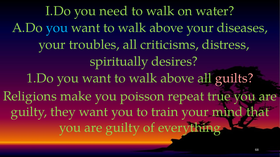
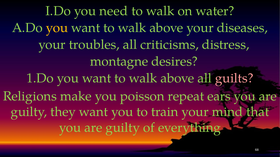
you colour: light blue -> yellow (57, 28)
spiritually: spiritually -> montagne (119, 62)
true: true -> ears (219, 96)
